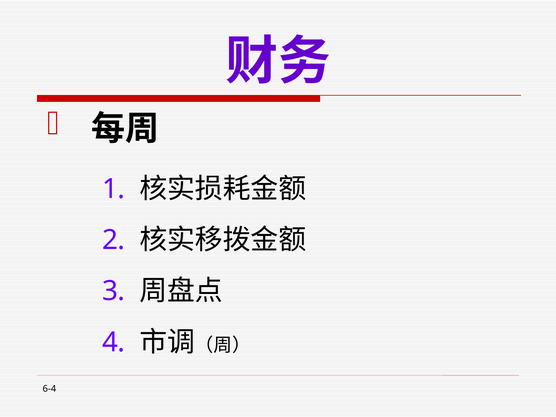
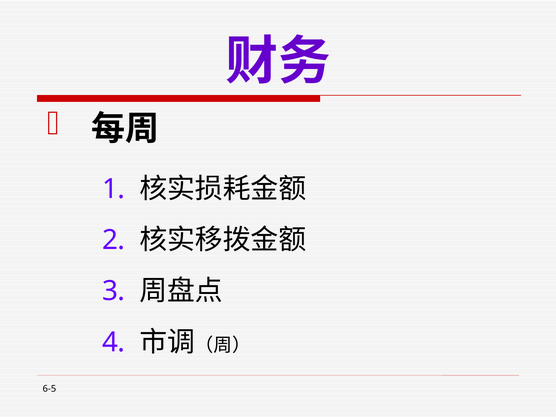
6-4: 6-4 -> 6-5 (49, 389)
